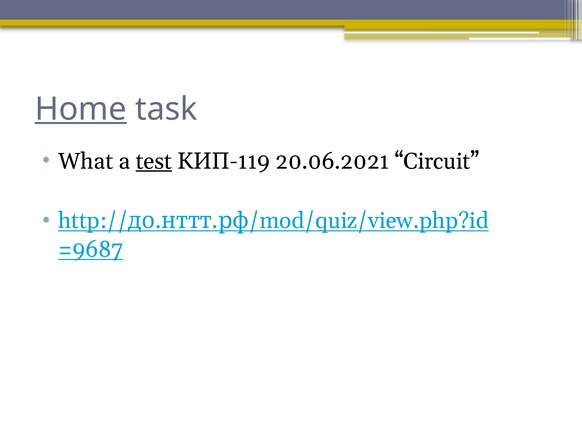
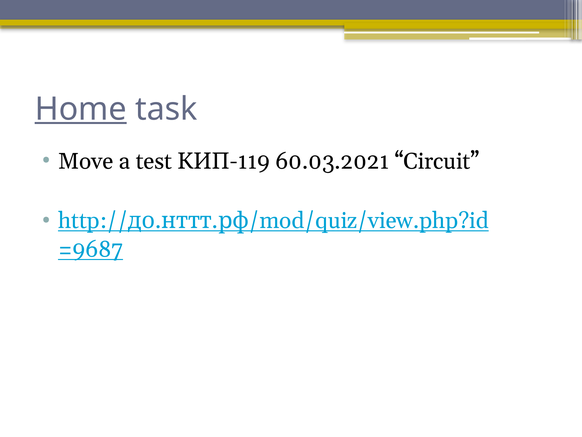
What: What -> Move (86, 161)
test underline: present -> none (154, 161)
20.06.2021: 20.06.2021 -> 60.03.2021 (332, 161)
